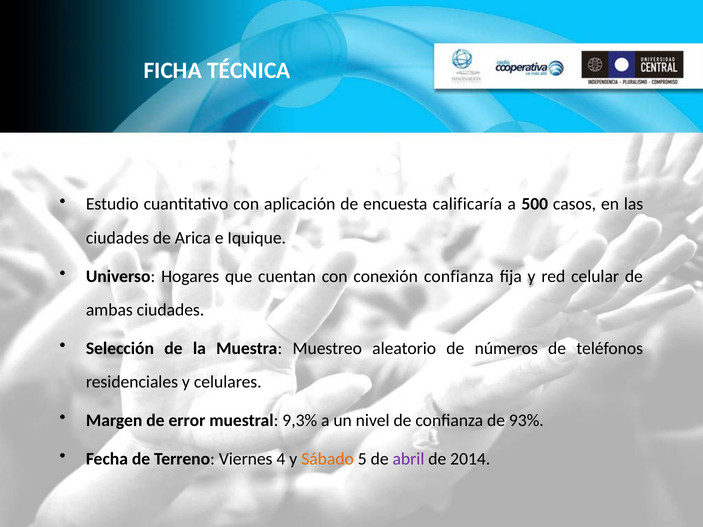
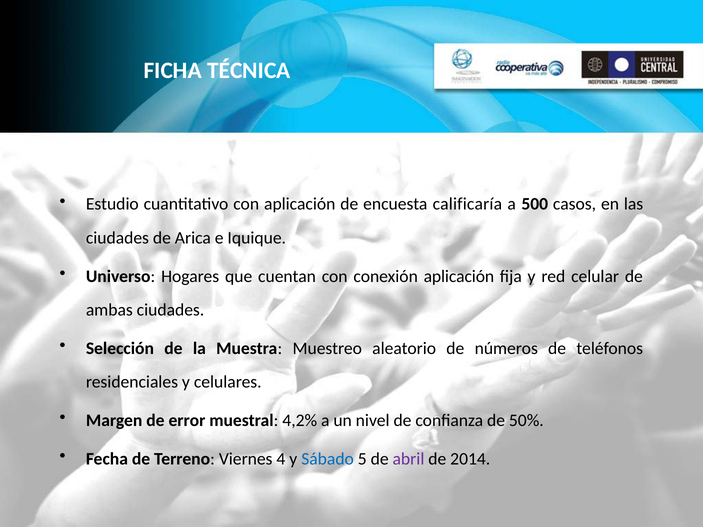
conexión confianza: confianza -> aplicación (459, 276)
9,3%: 9,3% -> 4,2% (300, 421)
93%: 93% -> 50% (526, 421)
Sábado colour: orange -> blue (328, 459)
